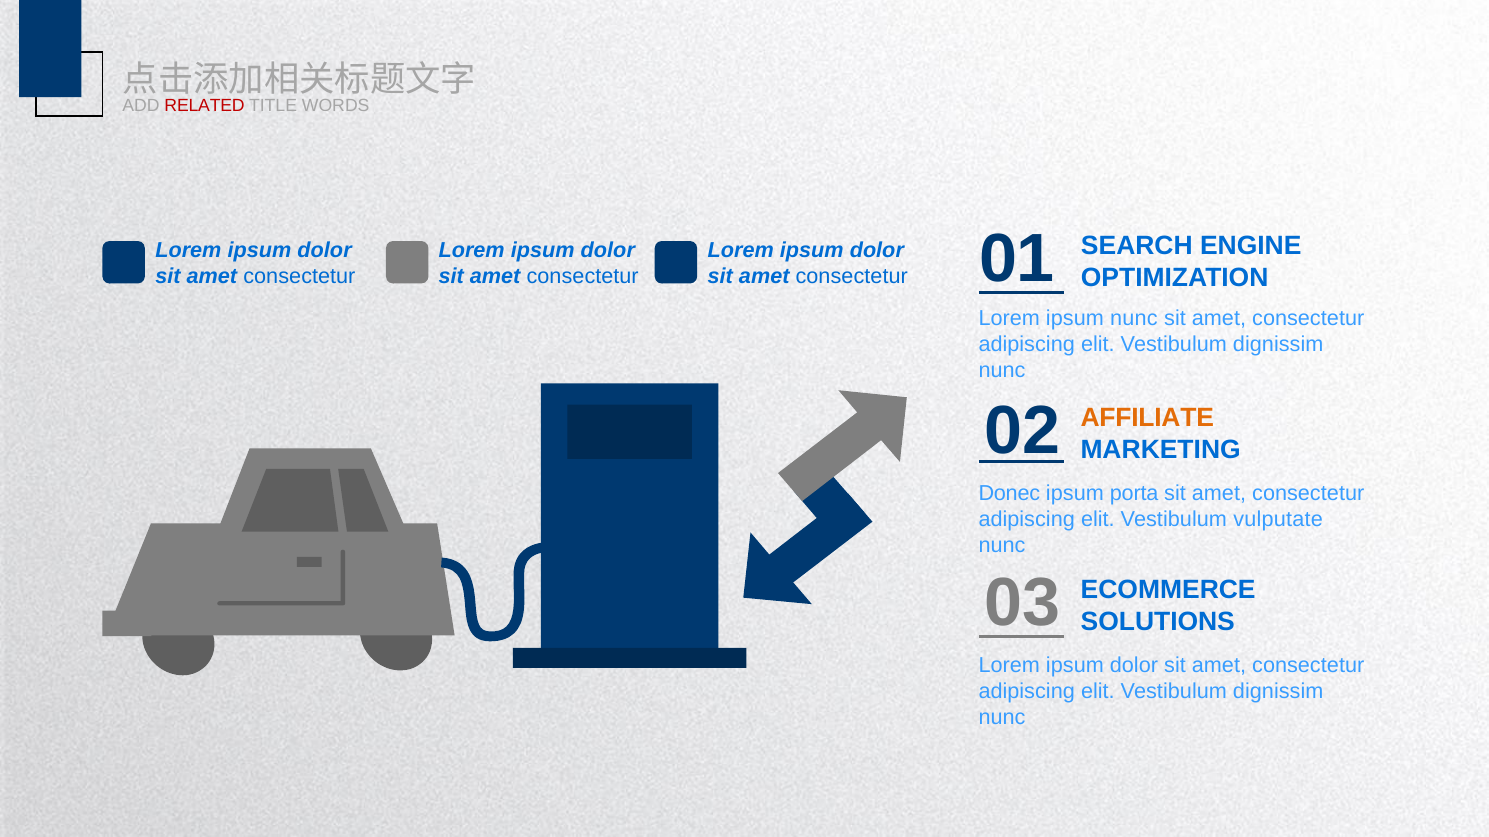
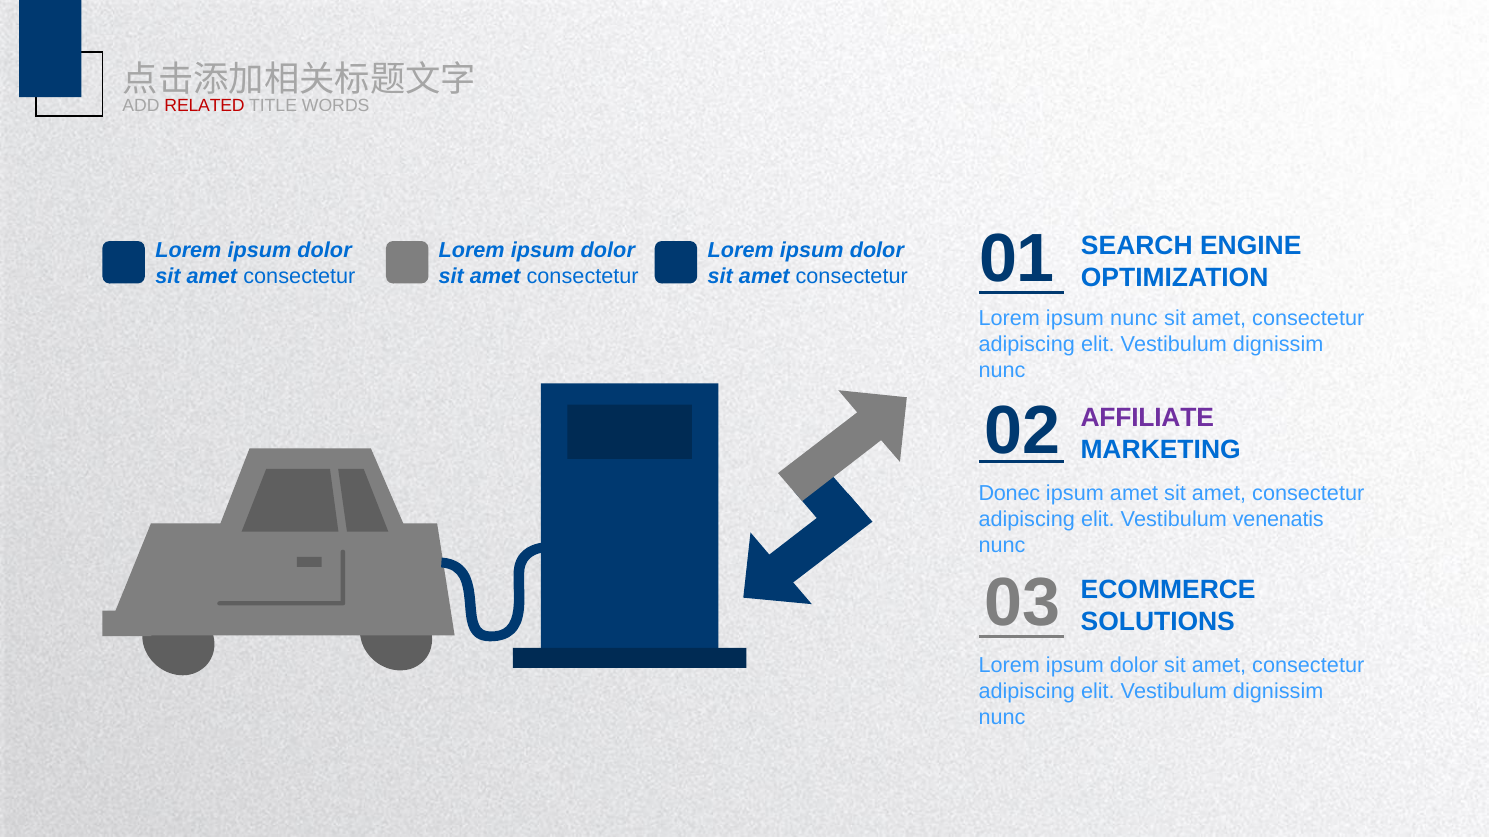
AFFILIATE colour: orange -> purple (1147, 418)
ipsum porta: porta -> amet (1134, 494)
vulputate: vulputate -> venenatis (1278, 520)
